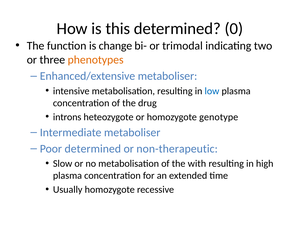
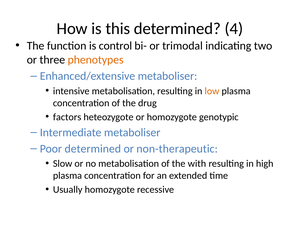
0: 0 -> 4 (234, 29)
change: change -> control (115, 46)
low colour: blue -> orange (212, 91)
introns: introns -> factors (67, 117)
genotype: genotype -> genotypic (219, 117)
